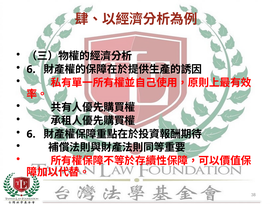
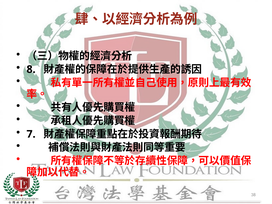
6: 6 -> 8 (31, 69)
6: 6 -> 7 (31, 134)
